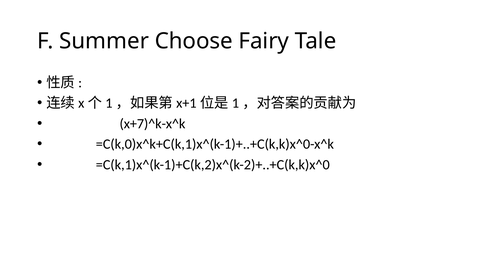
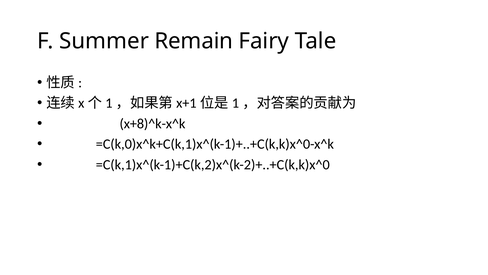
Choose: Choose -> Remain (194, 41)
x+7)^k-x^k: x+7)^k-x^k -> x+8)^k-x^k (153, 123)
